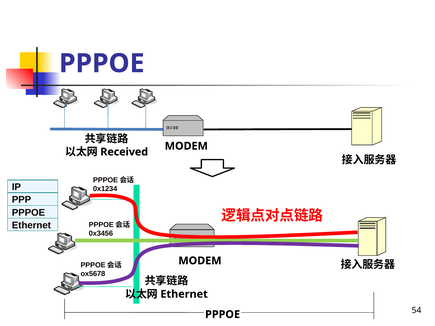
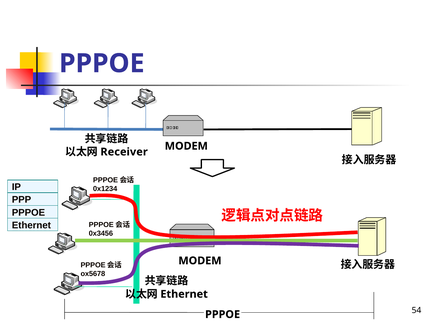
Received: Received -> Receiver (124, 152)
